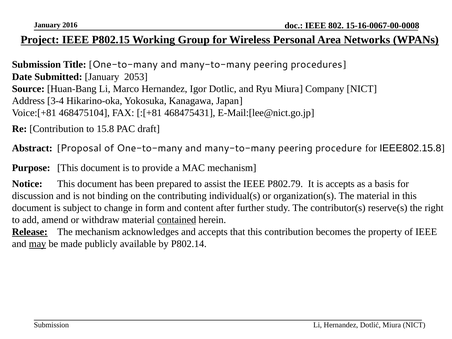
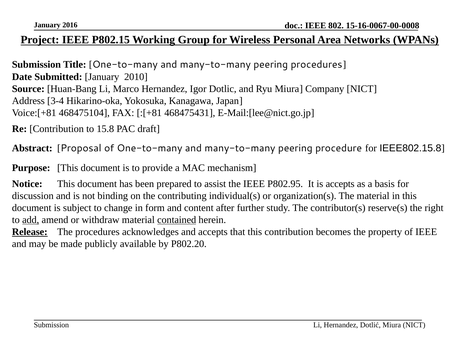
2053: 2053 -> 2010 (136, 77)
P802.79: P802.79 -> P802.95 (285, 184)
add underline: none -> present (31, 220)
The mechanism: mechanism -> procedures (97, 232)
may underline: present -> none (38, 244)
P802.14: P802.14 -> P802.20 (189, 244)
